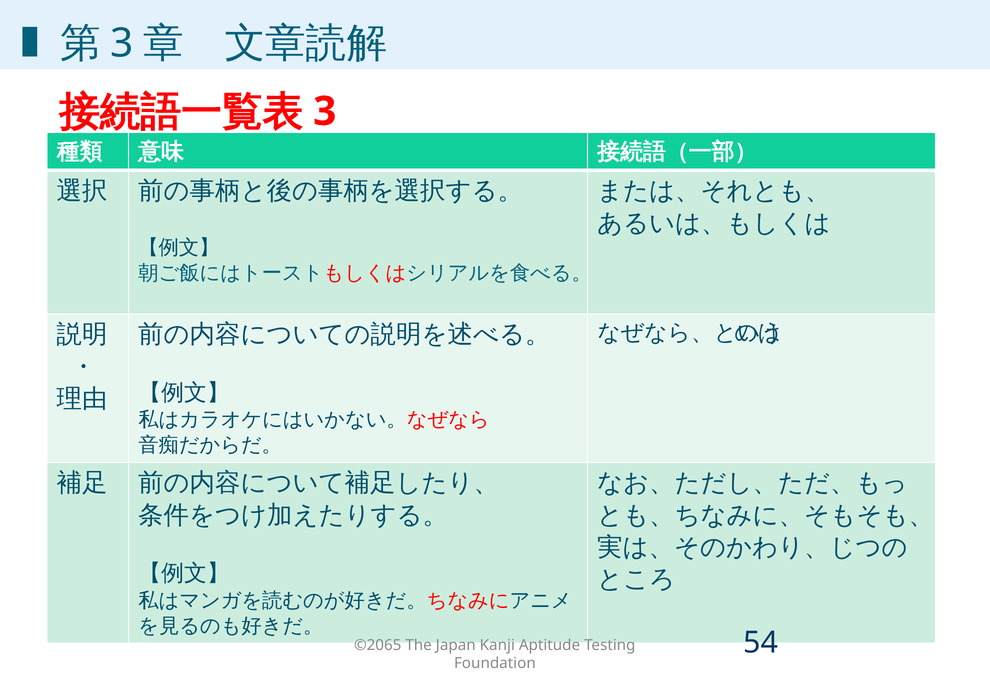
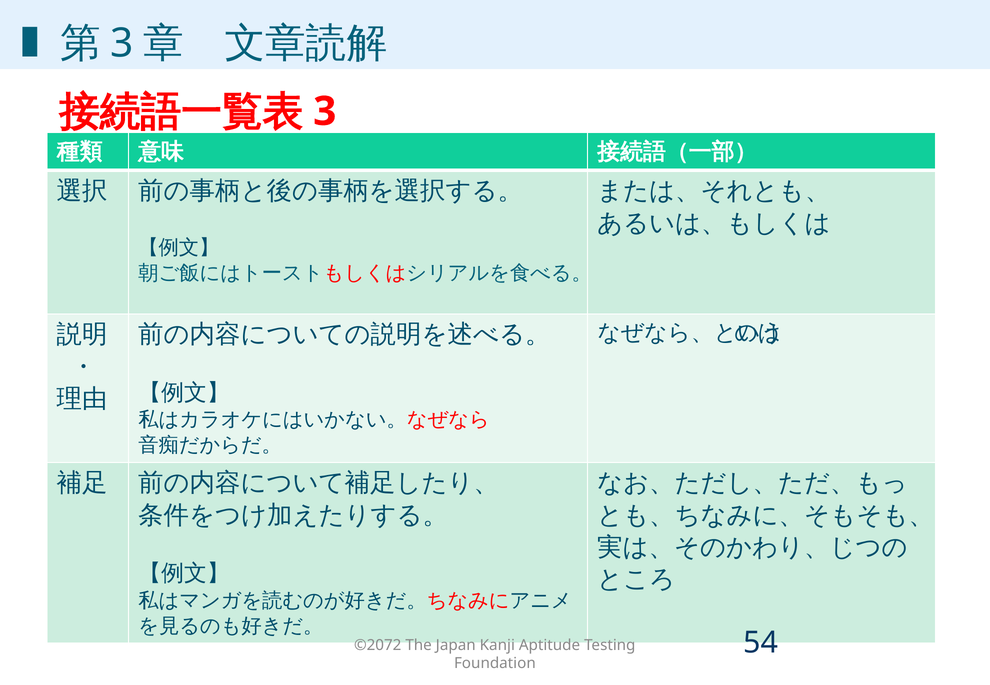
©2065: ©2065 -> ©2072 (378, 646)
